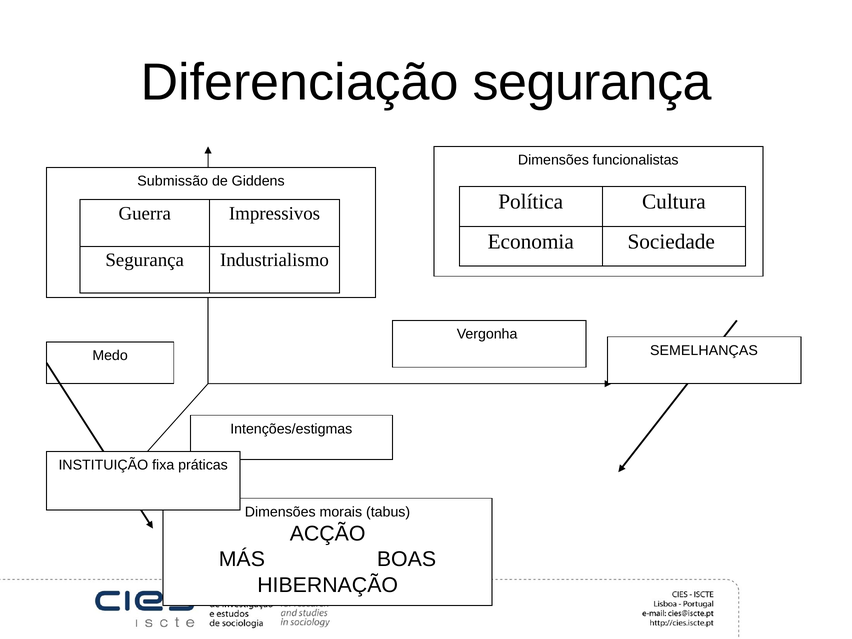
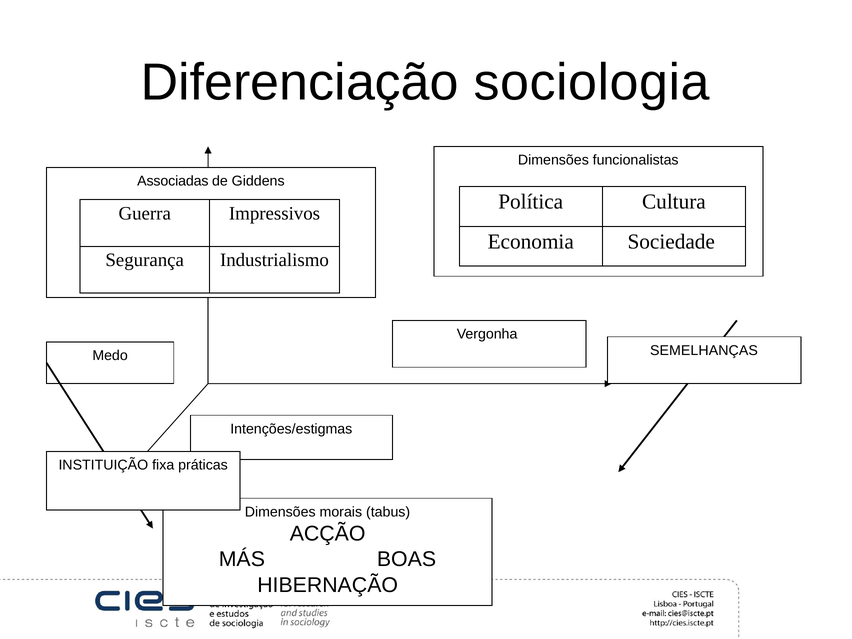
Diferenciação segurança: segurança -> sociologia (592, 82)
Submissão: Submissão -> Associadas (173, 181)
